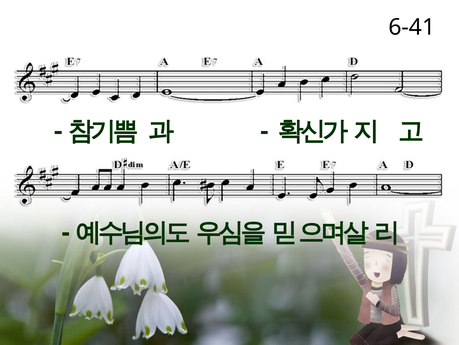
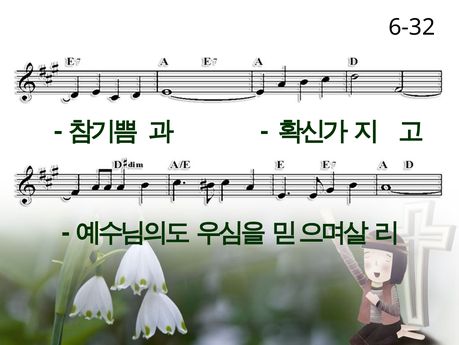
6-41: 6-41 -> 6-32 (412, 27)
